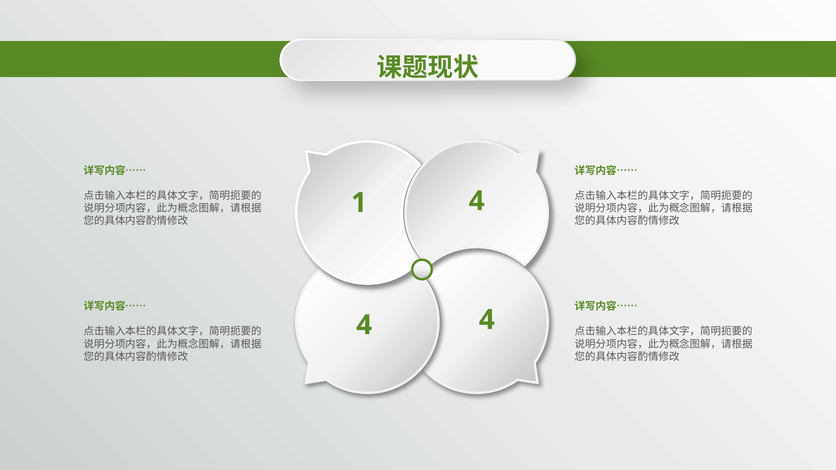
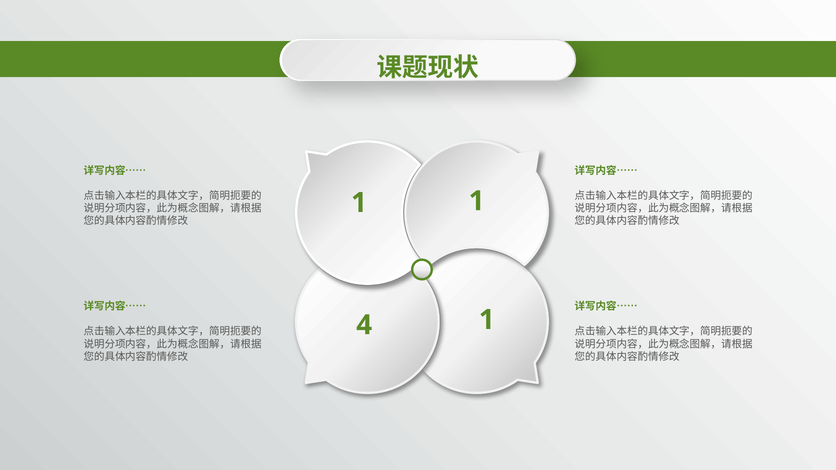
1 4: 4 -> 1 (477, 201)
4: 4 -> 1 (487, 320)
